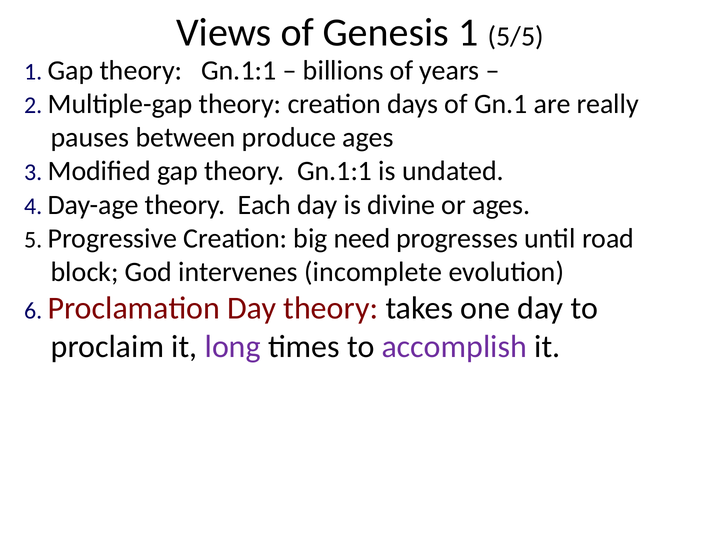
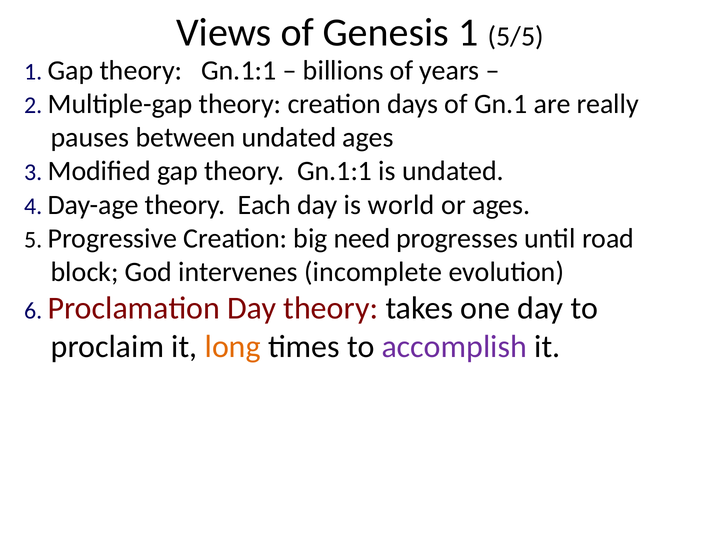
between produce: produce -> undated (289, 138)
divine: divine -> world (401, 205)
long colour: purple -> orange (233, 347)
